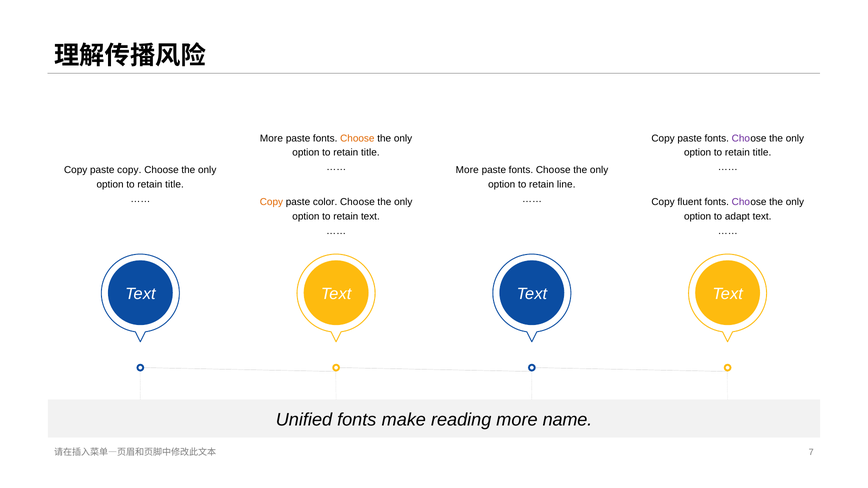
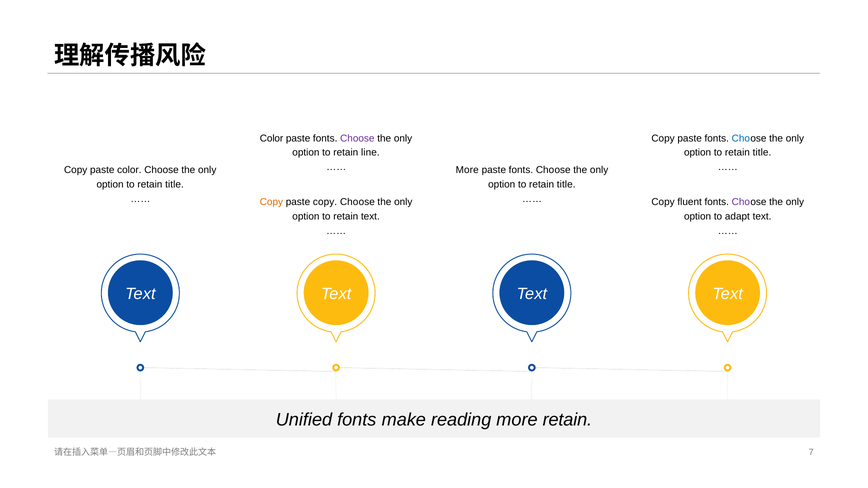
More: More -> Color (272, 138)
Choose colour: orange -> purple (357, 138)
Cho colour: purple -> blue (741, 138)
title: title -> line (370, 153)
paste copy: copy -> color (129, 170)
line: line -> title (566, 185)
paste color: color -> copy (325, 202)
more name: name -> retain (567, 420)
